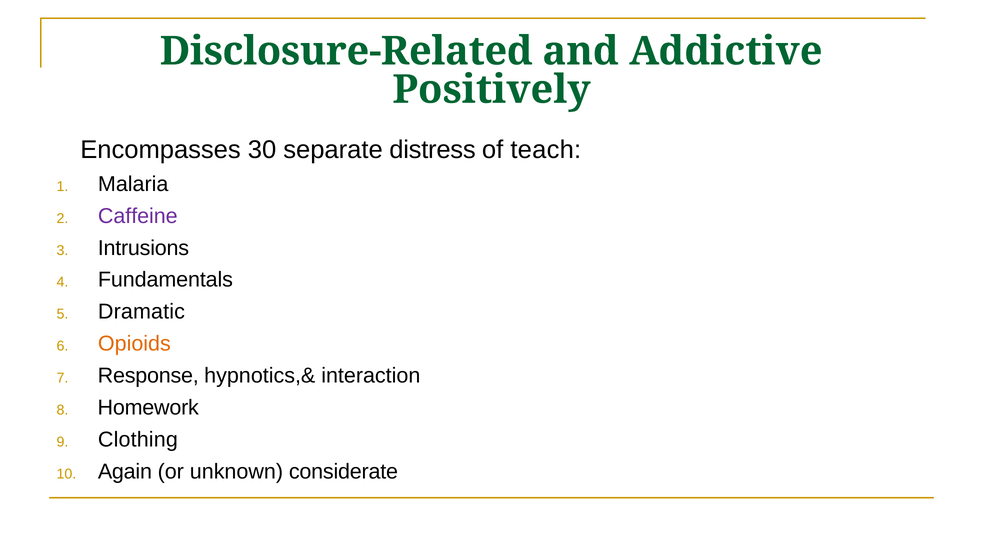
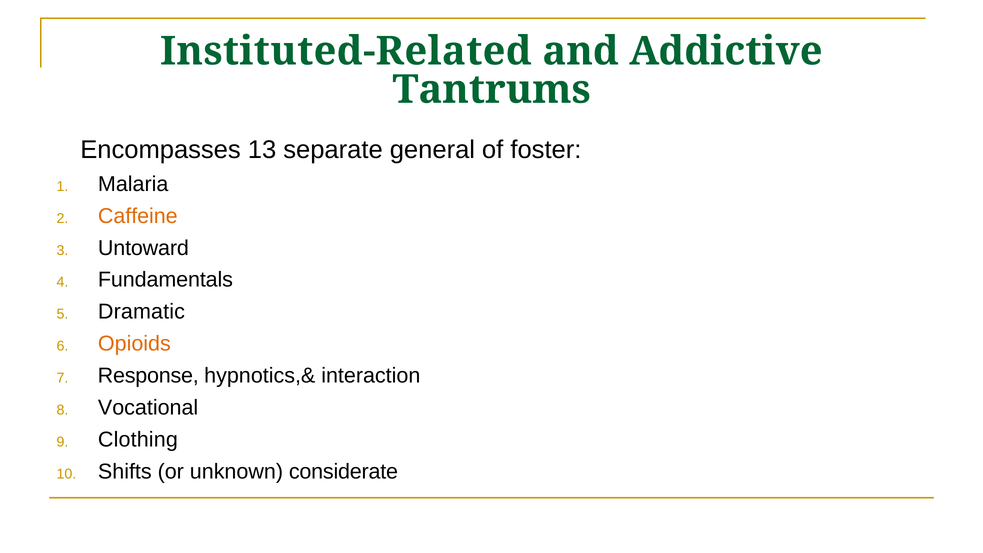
Disclosure-Related: Disclosure-Related -> Instituted-Related (346, 51)
Positively: Positively -> Tantrums (492, 90)
30: 30 -> 13 (262, 150)
distress: distress -> general (432, 150)
teach: teach -> foster (546, 150)
Caffeine colour: purple -> orange (138, 216)
Intrusions: Intrusions -> Untoward (143, 248)
Homework: Homework -> Vocational (148, 408)
Again: Again -> Shifts (125, 472)
